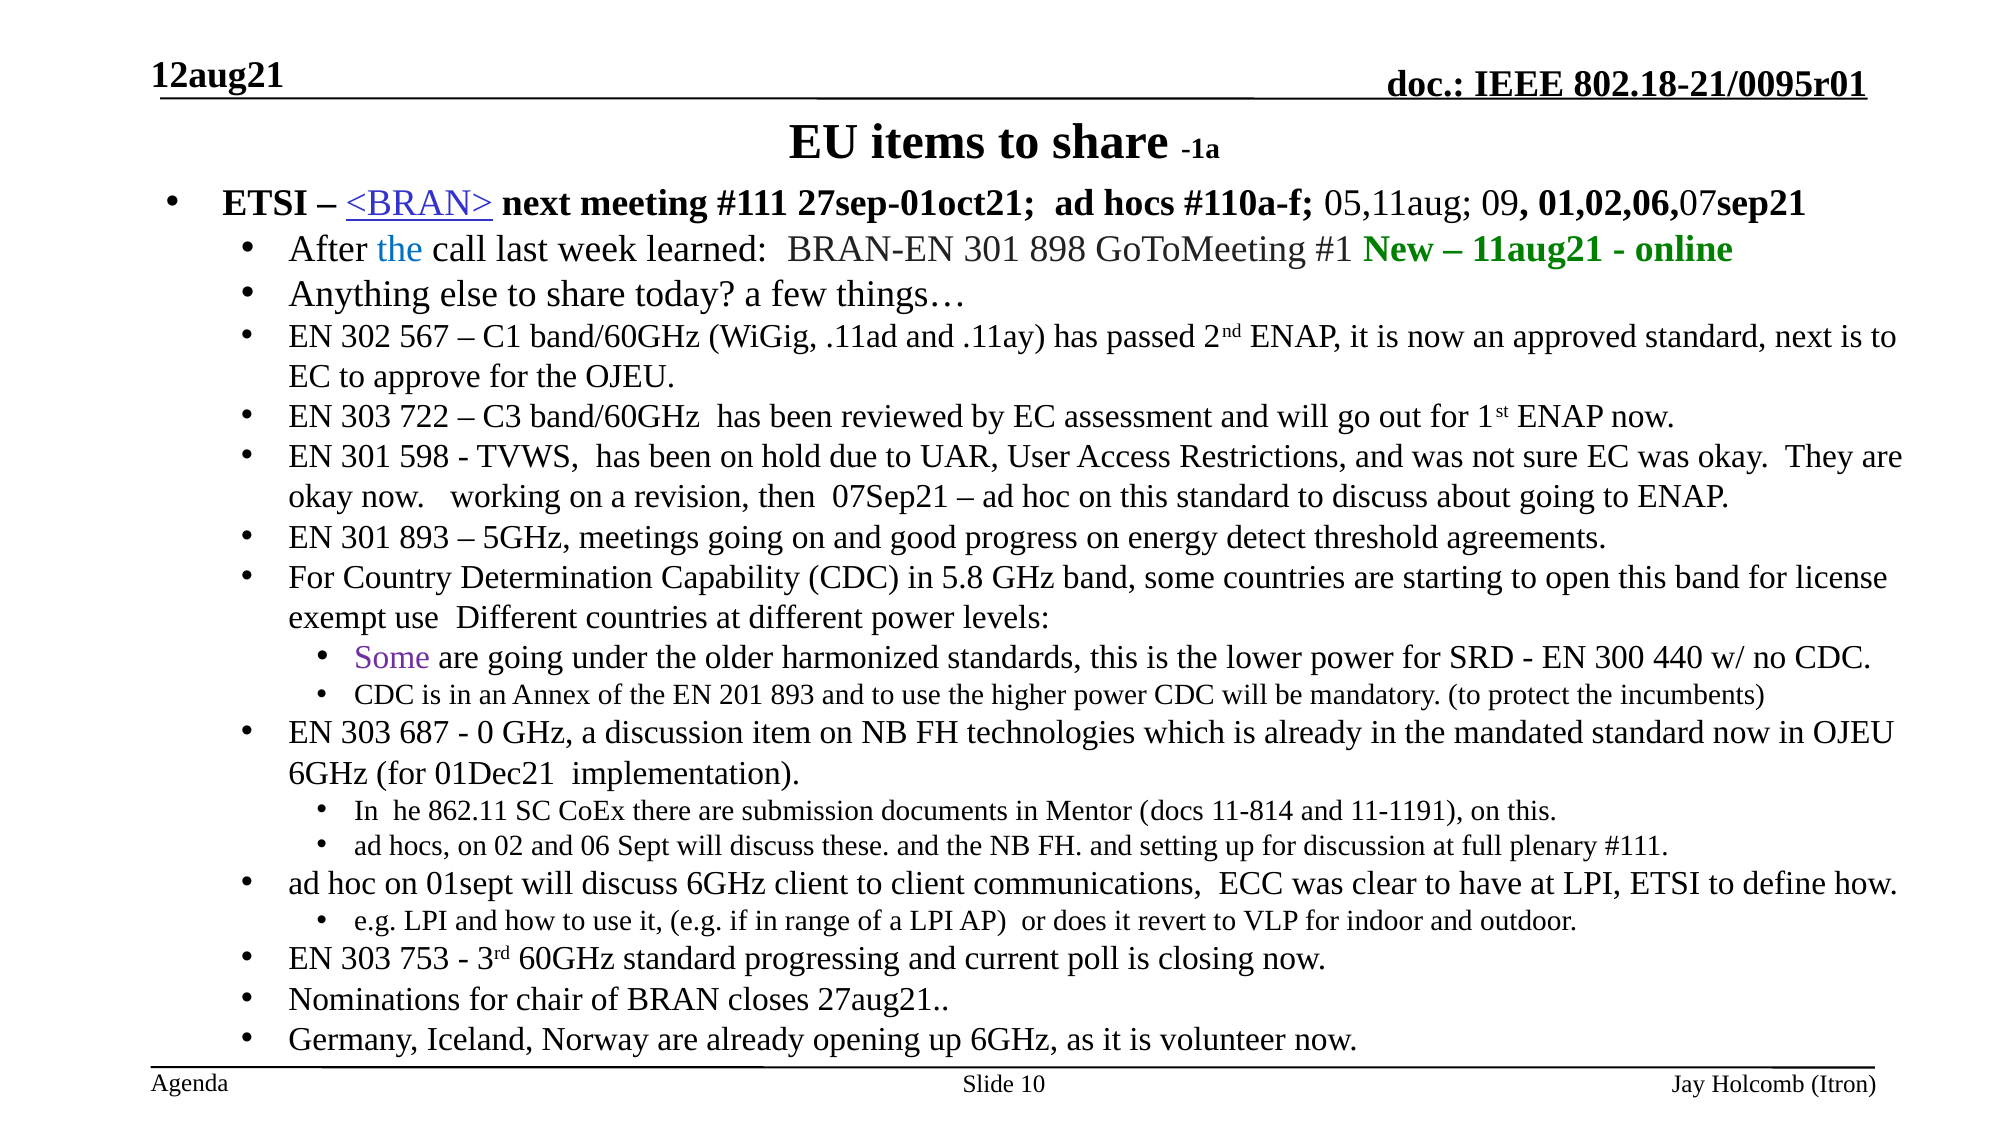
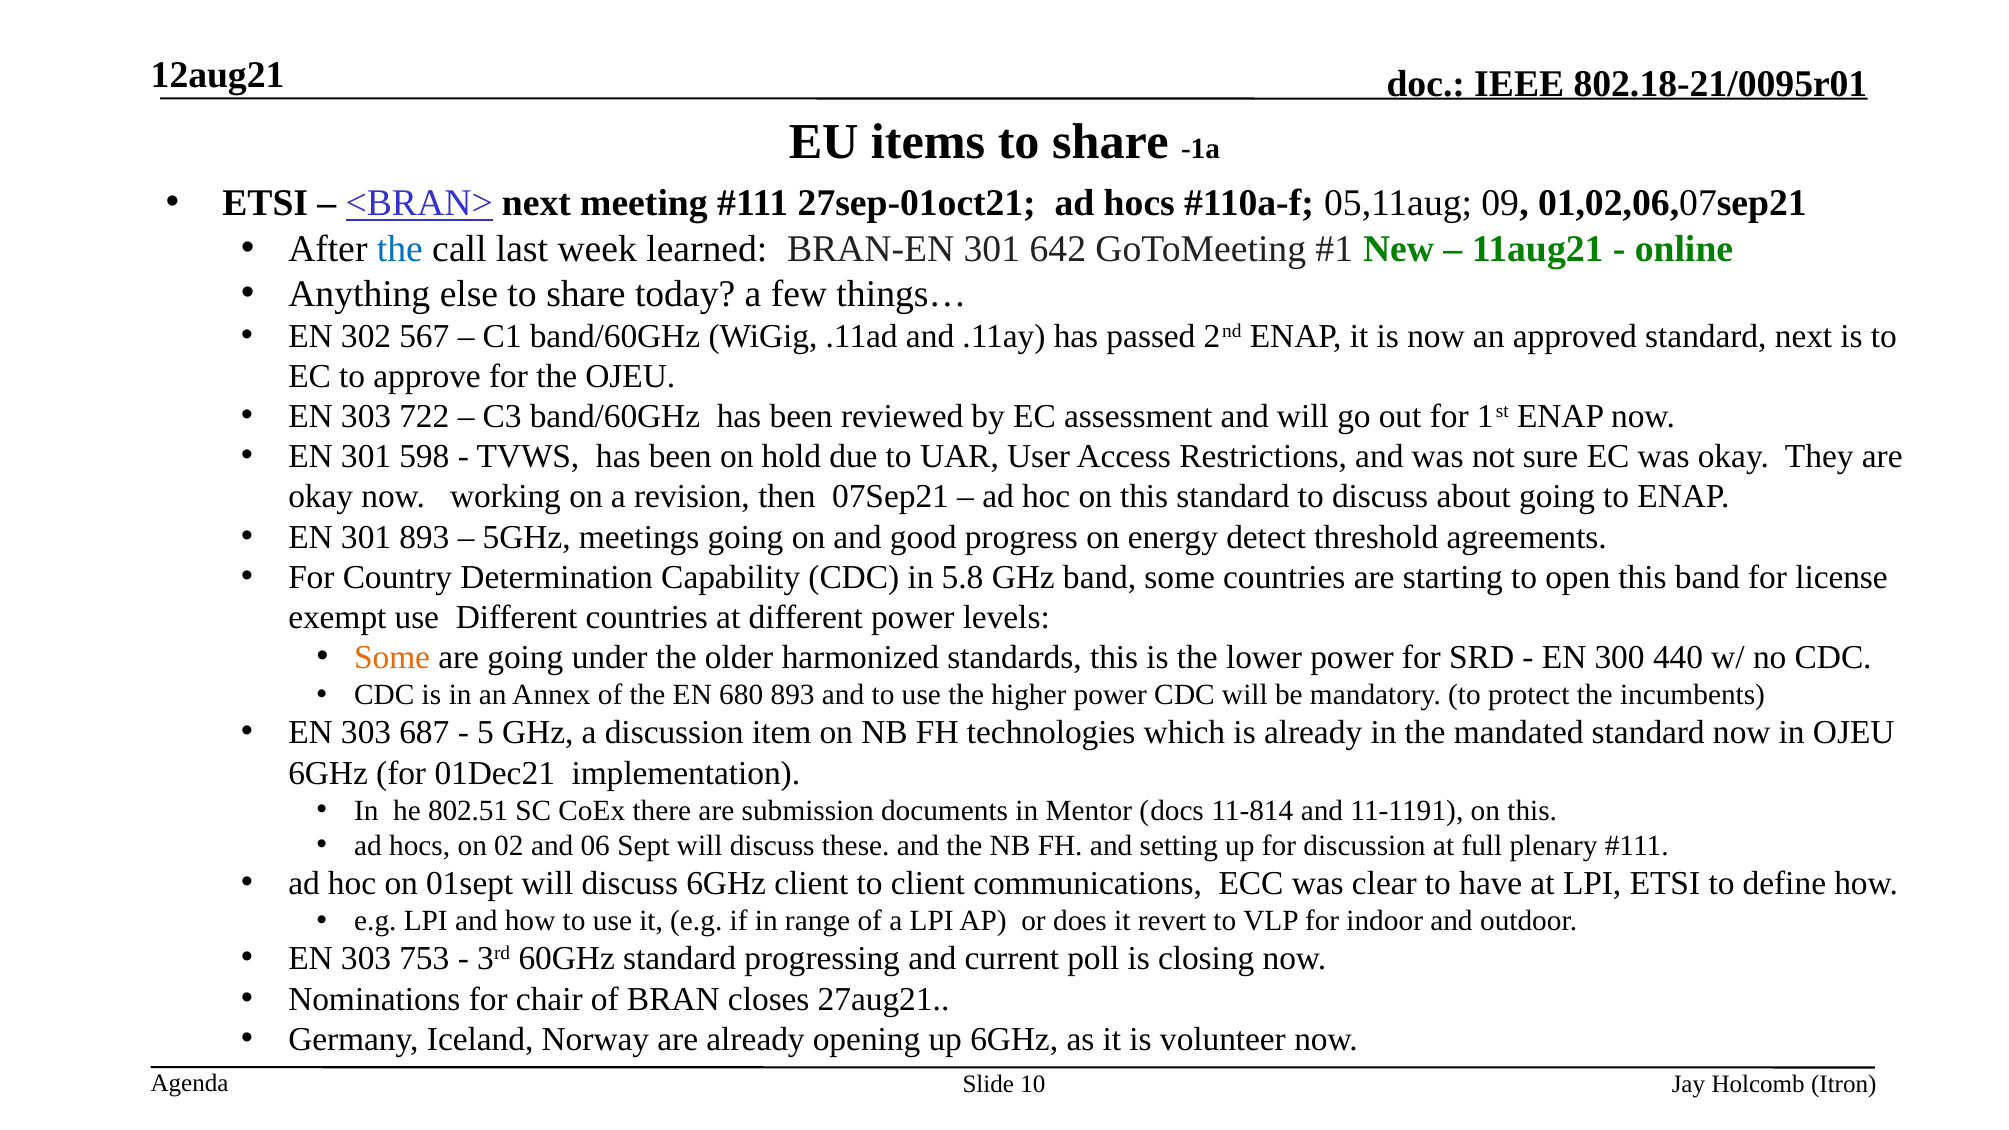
898: 898 -> 642 (1058, 249)
Some colour: purple -> orange (392, 658)
201: 201 -> 680 (741, 695)
0: 0 -> 5 (485, 733)
862.11: 862.11 -> 802.51 (468, 810)
